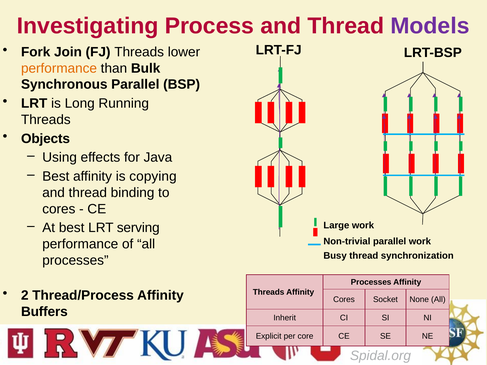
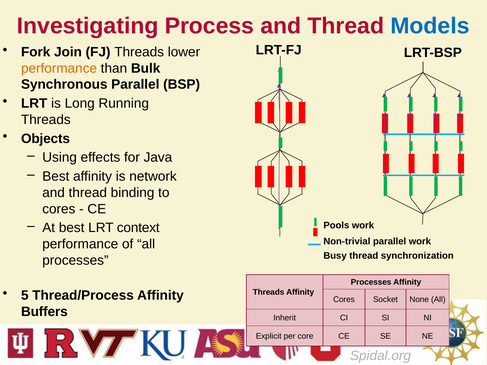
Models colour: purple -> blue (430, 26)
copying: copying -> network (153, 177)
serving: serving -> context (138, 228)
Large: Large -> Pools (336, 226)
2: 2 -> 5 (25, 296)
